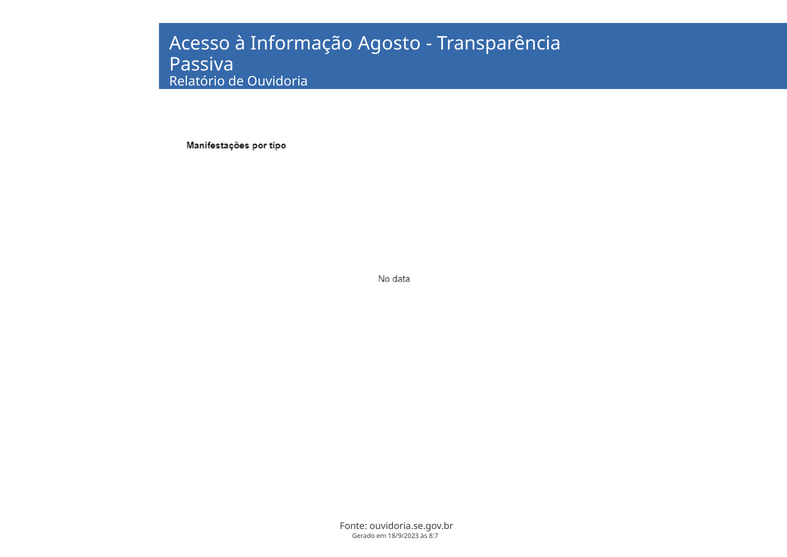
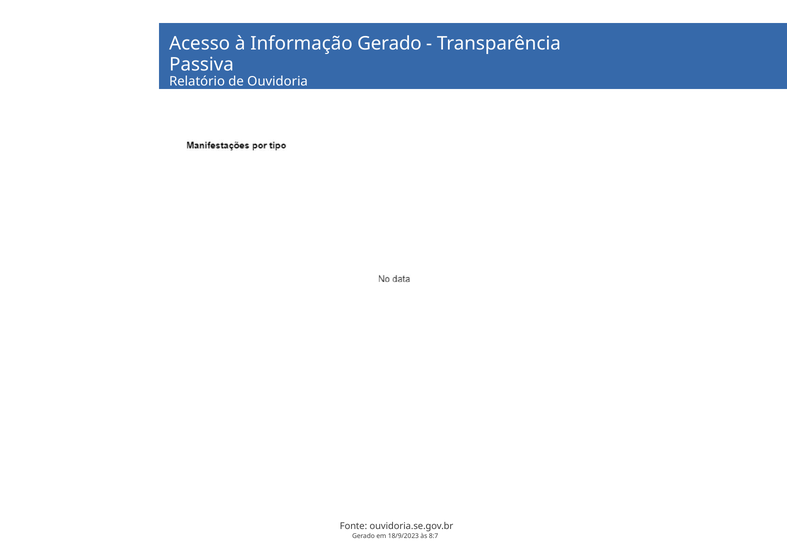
Informação Agosto: Agosto -> Gerado (390, 43)
